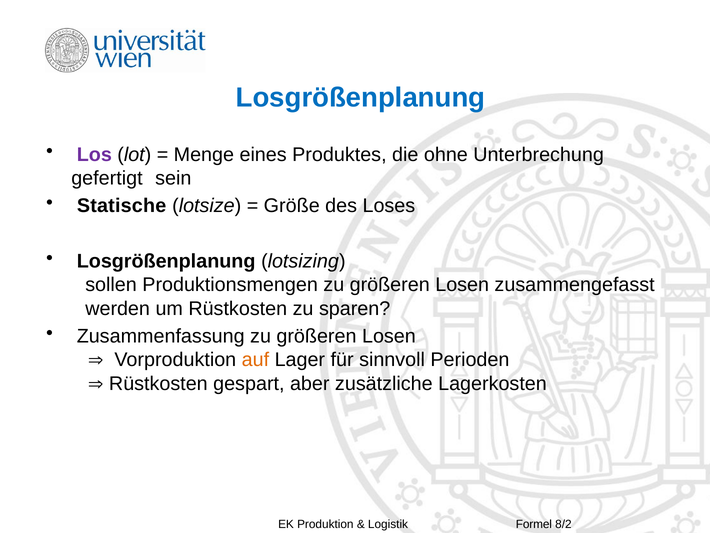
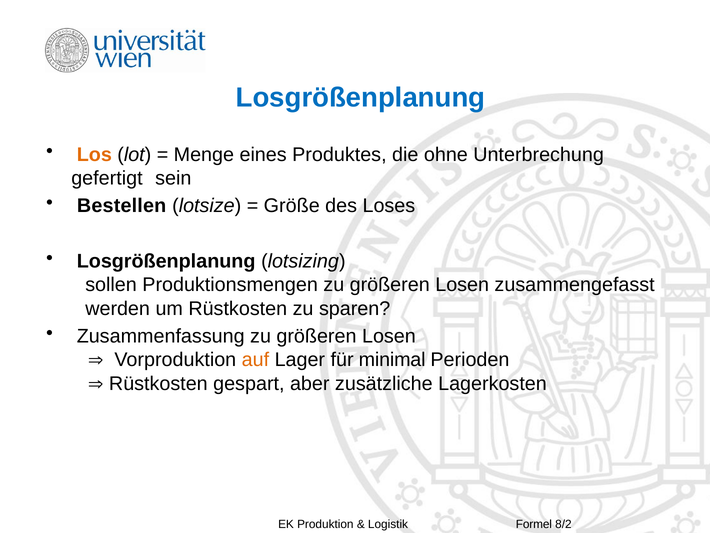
Los colour: purple -> orange (94, 154)
Statische: Statische -> Bestellen (122, 206)
sinnvoll: sinnvoll -> minimal (392, 360)
